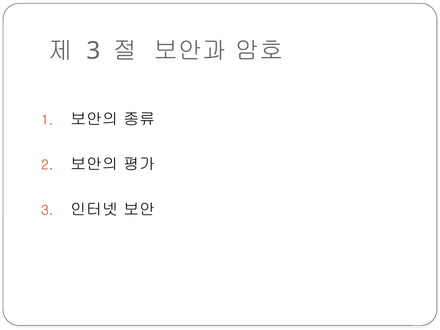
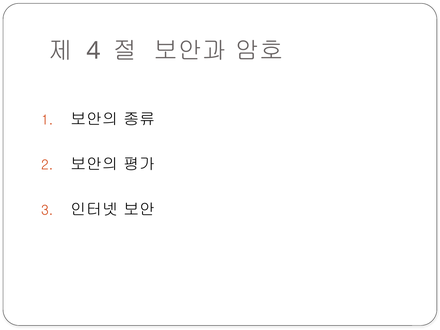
3: 3 -> 4 (94, 51)
